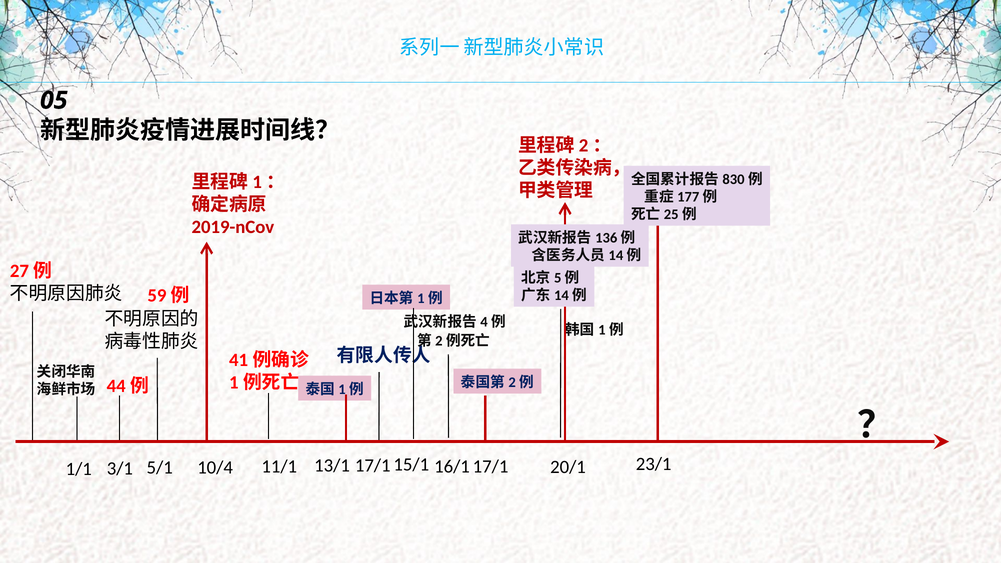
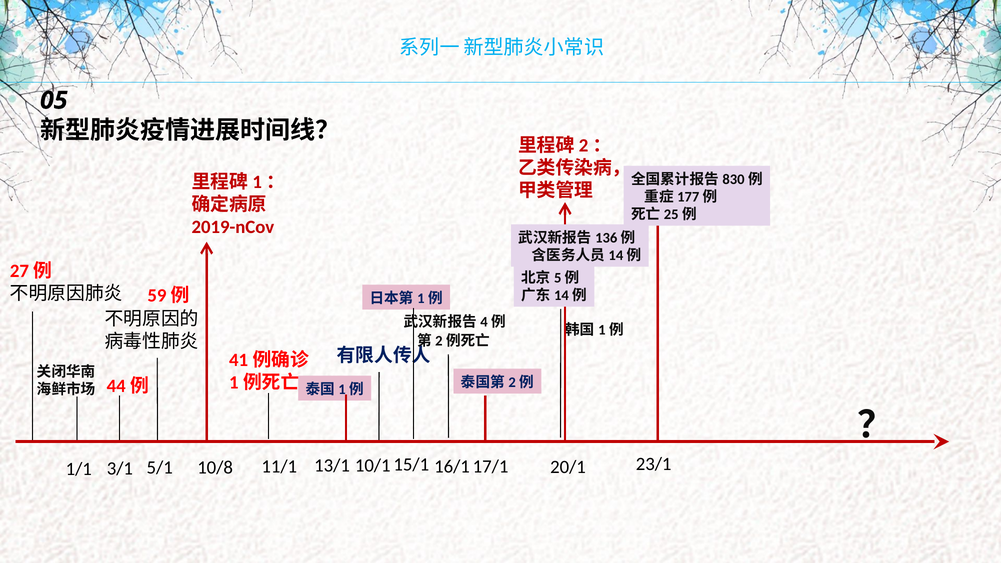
17/1: 17/1 -> 10/1 (373, 466)
10/4: 10/4 -> 10/8 (215, 468)
